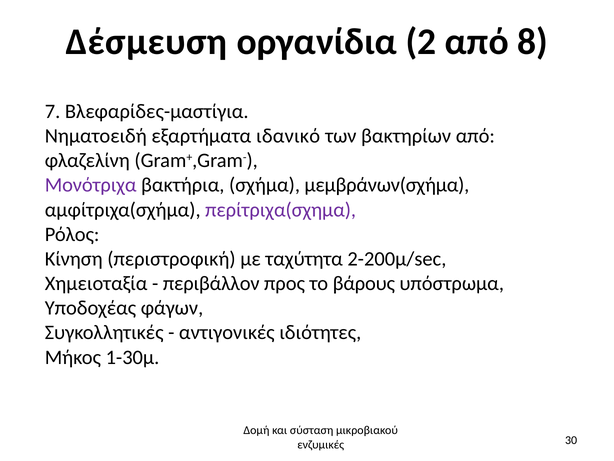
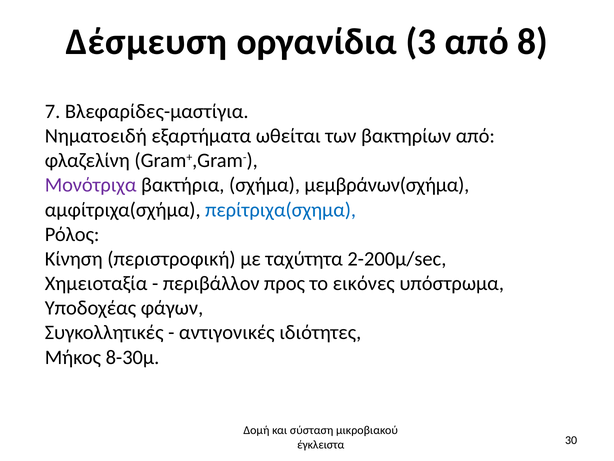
2: 2 -> 3 (421, 42)
ιδανικό: ιδανικό -> ωθείται (288, 136)
περίτριχα(σχημα colour: purple -> blue (281, 210)
βάρους: βάρους -> εικόνες (364, 283)
1-30μ: 1-30μ -> 8-30μ (133, 357)
ενζυμικές: ενζυμικές -> έγκλειστα (321, 444)
